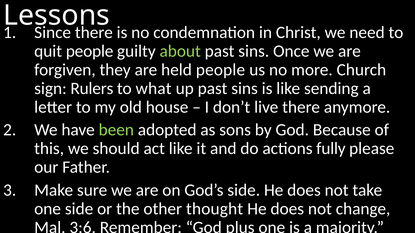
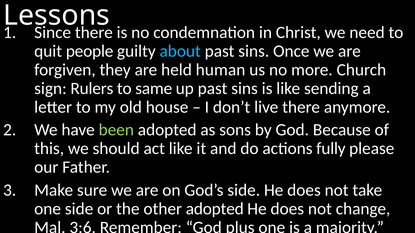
about colour: light green -> light blue (180, 51)
held people: people -> human (221, 70)
what: what -> same (154, 89)
other thought: thought -> adopted (215, 209)
